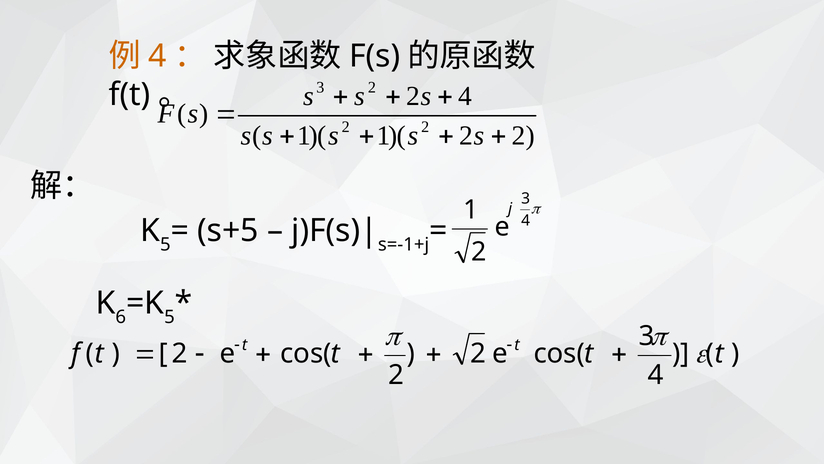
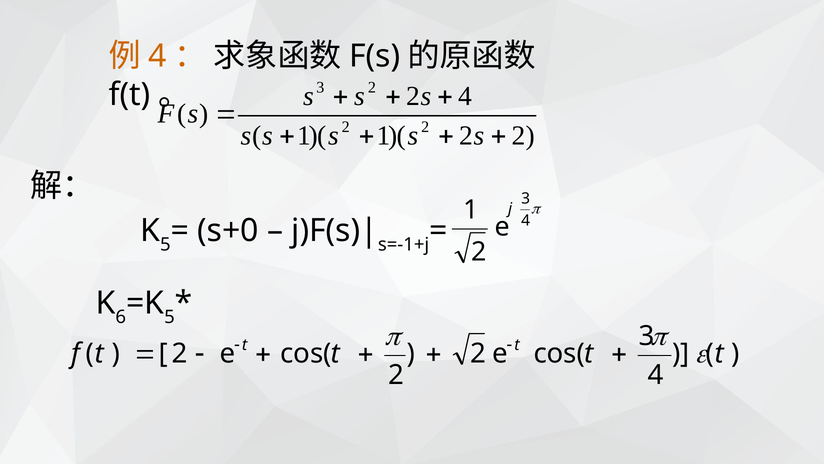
s+5: s+5 -> s+0 (228, 230)
